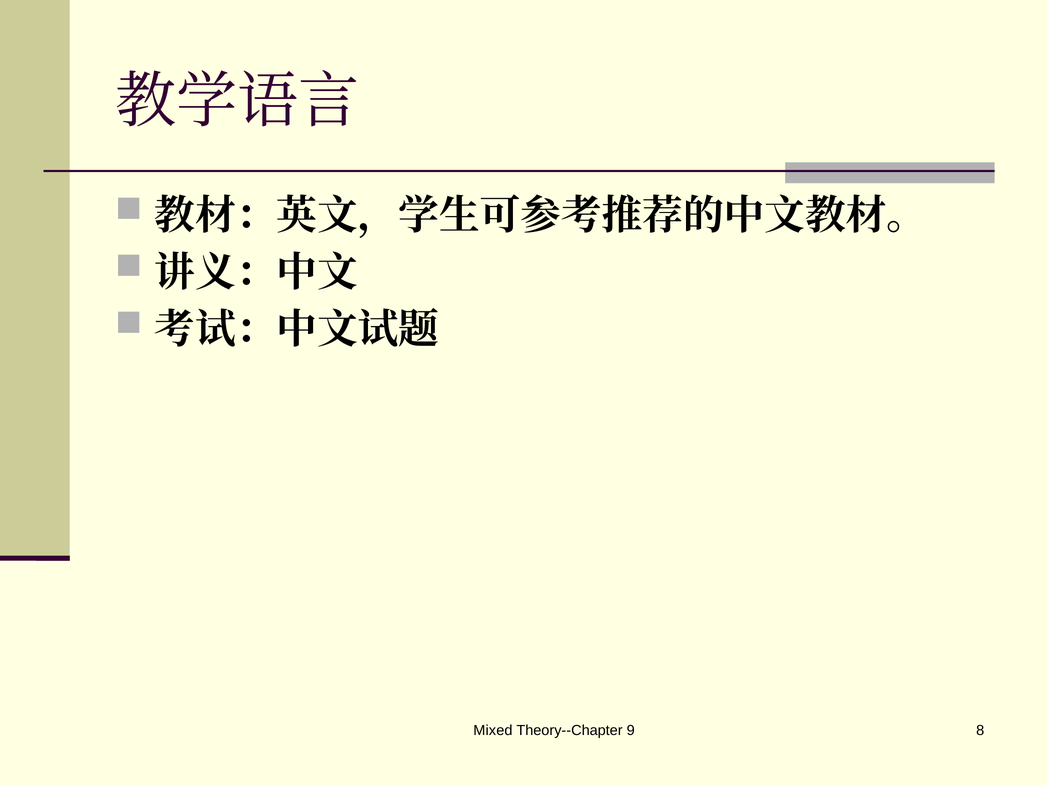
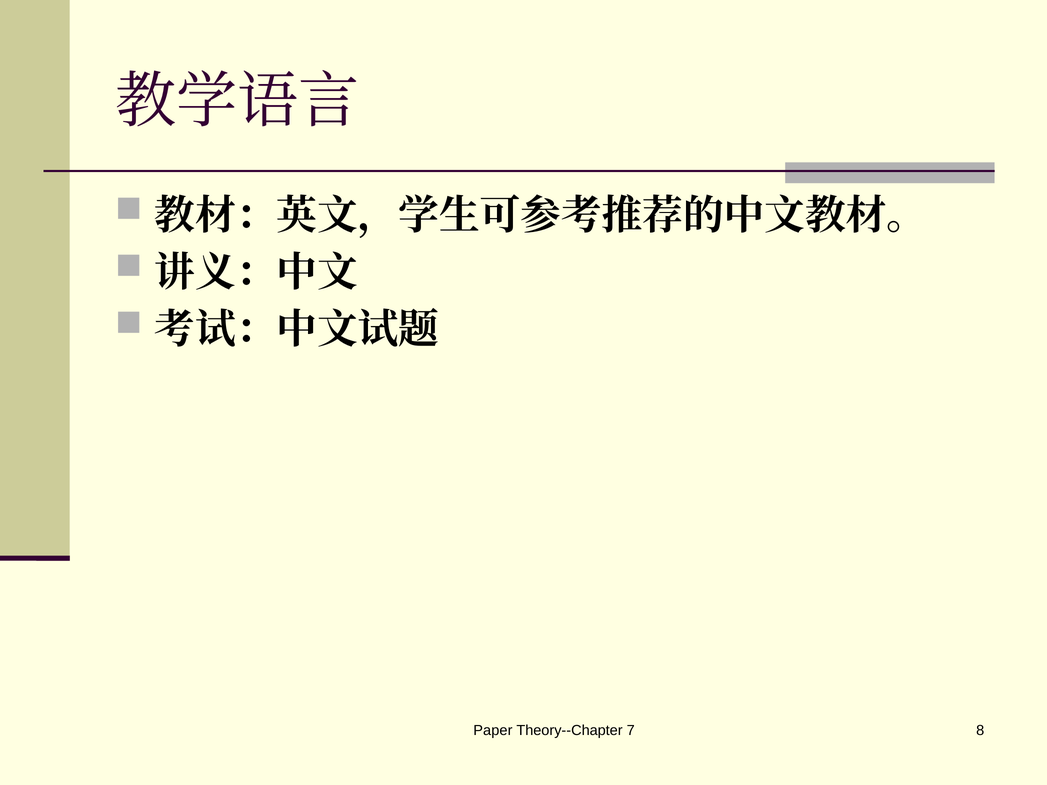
Mixed: Mixed -> Paper (493, 730)
9: 9 -> 7 (631, 730)
